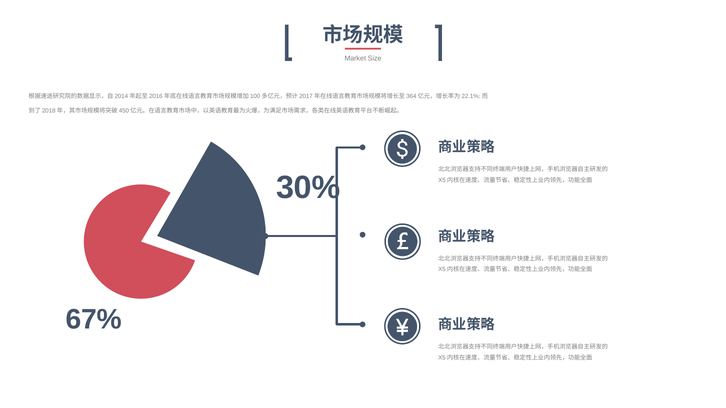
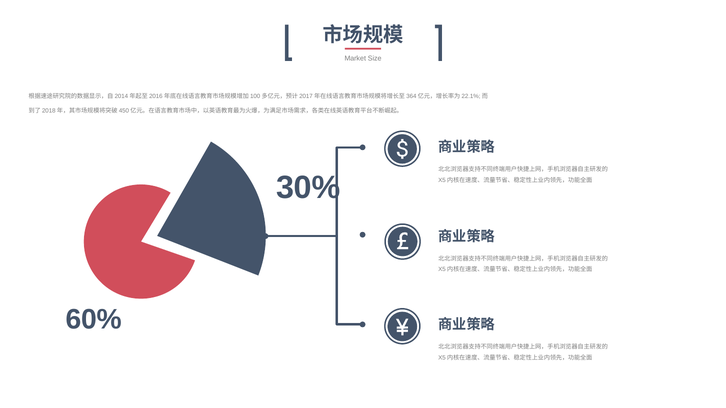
67%: 67% -> 60% (94, 320)
